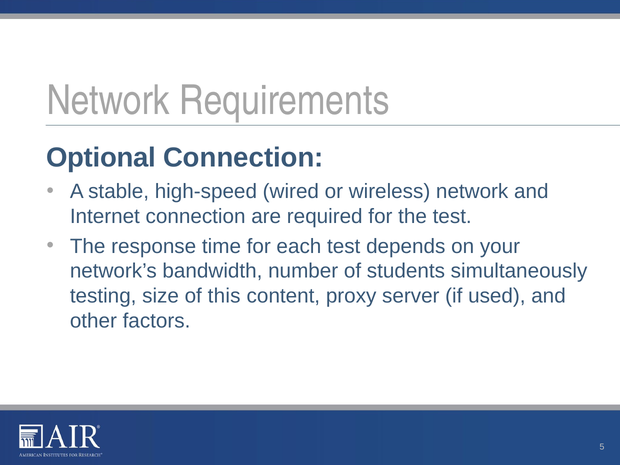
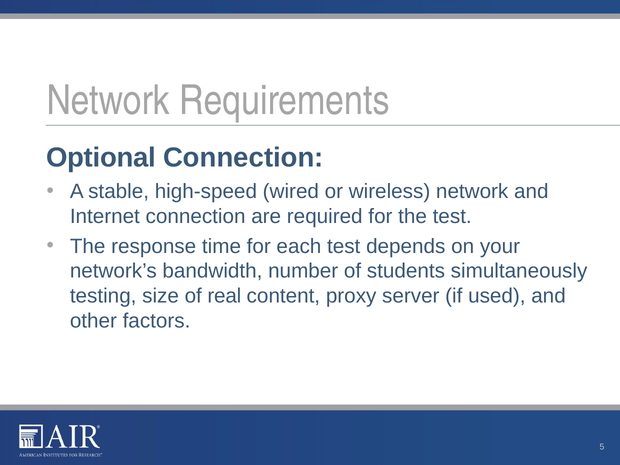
this: this -> real (224, 296)
